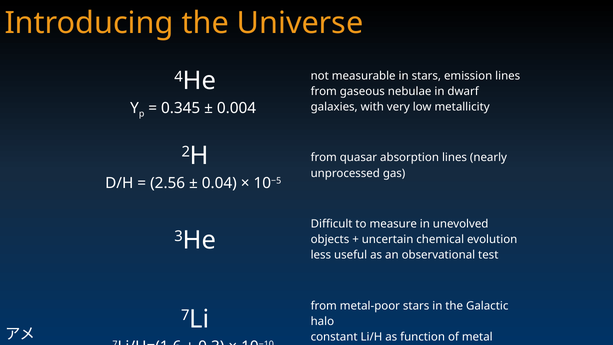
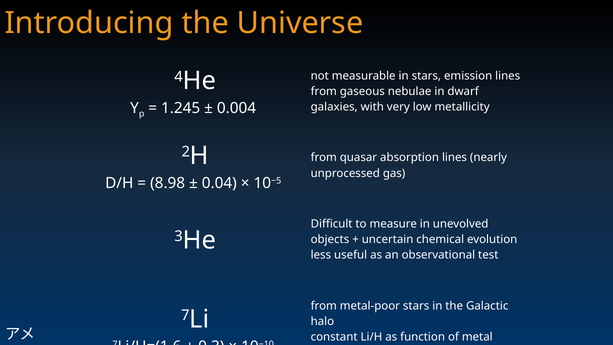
0.345: 0.345 -> 1.245 (181, 108)
2.56: 2.56 -> 8.98 (168, 183)
